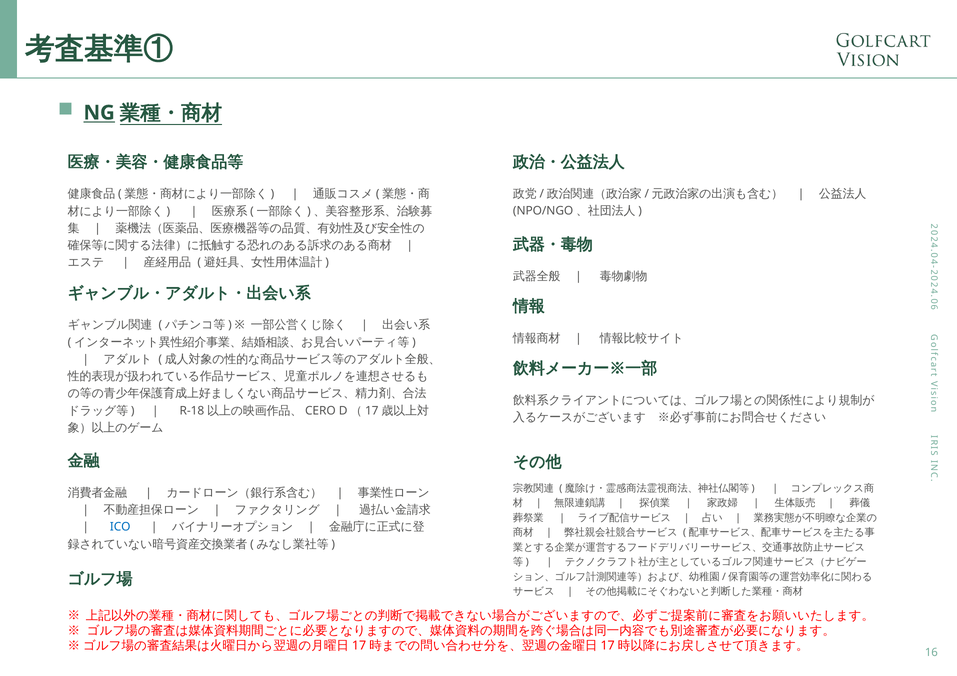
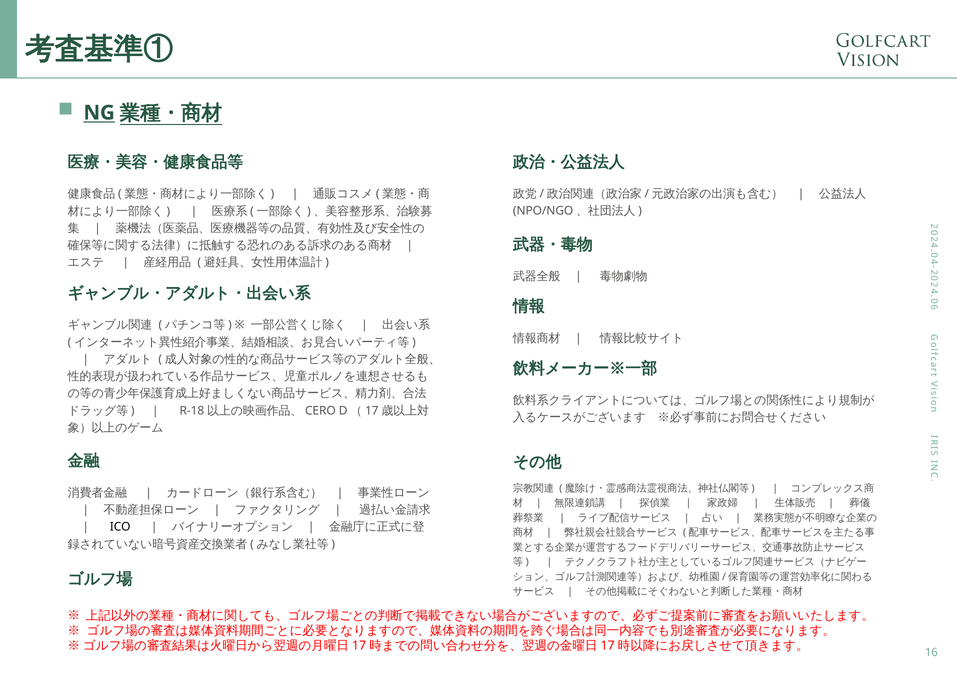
ICO colour: blue -> black (120, 527)
